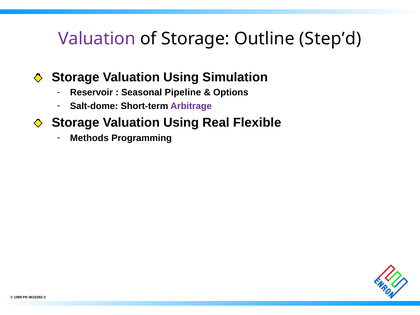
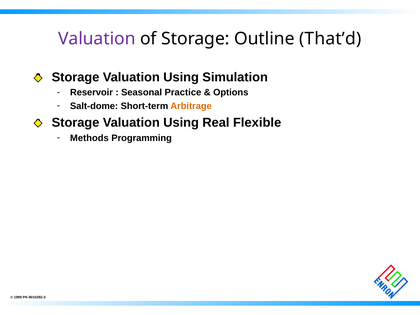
Step’d: Step’d -> That’d (330, 39)
Pipeline: Pipeline -> Practice (183, 92)
Arbitrage colour: purple -> orange (191, 106)
